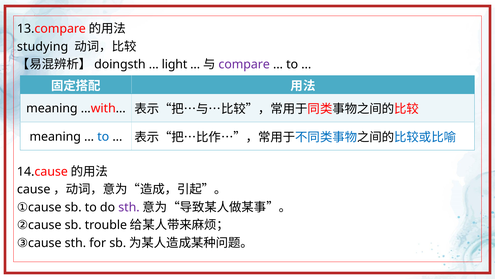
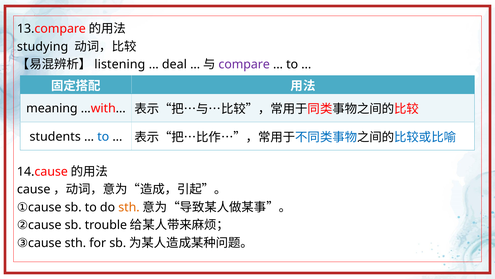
doingsth: doingsth -> listening (120, 64)
light: light -> deal (174, 64)
meaning: meaning -> students (55, 137)
sth colour: purple -> orange (129, 207)
